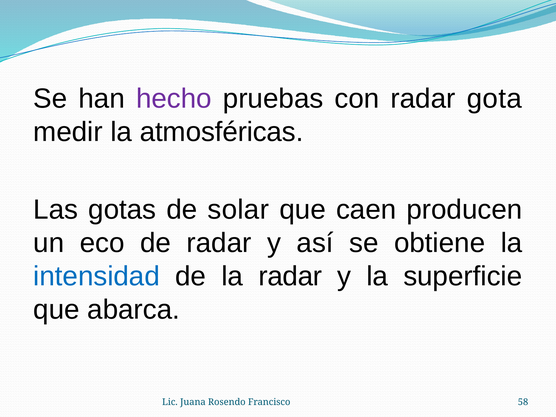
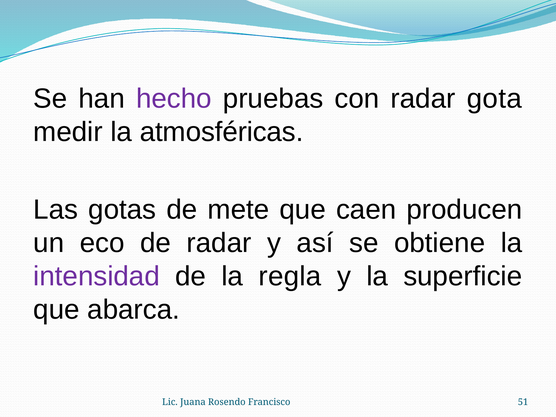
solar: solar -> mete (238, 210)
intensidad colour: blue -> purple (97, 276)
la radar: radar -> regla (290, 276)
58: 58 -> 51 (523, 402)
